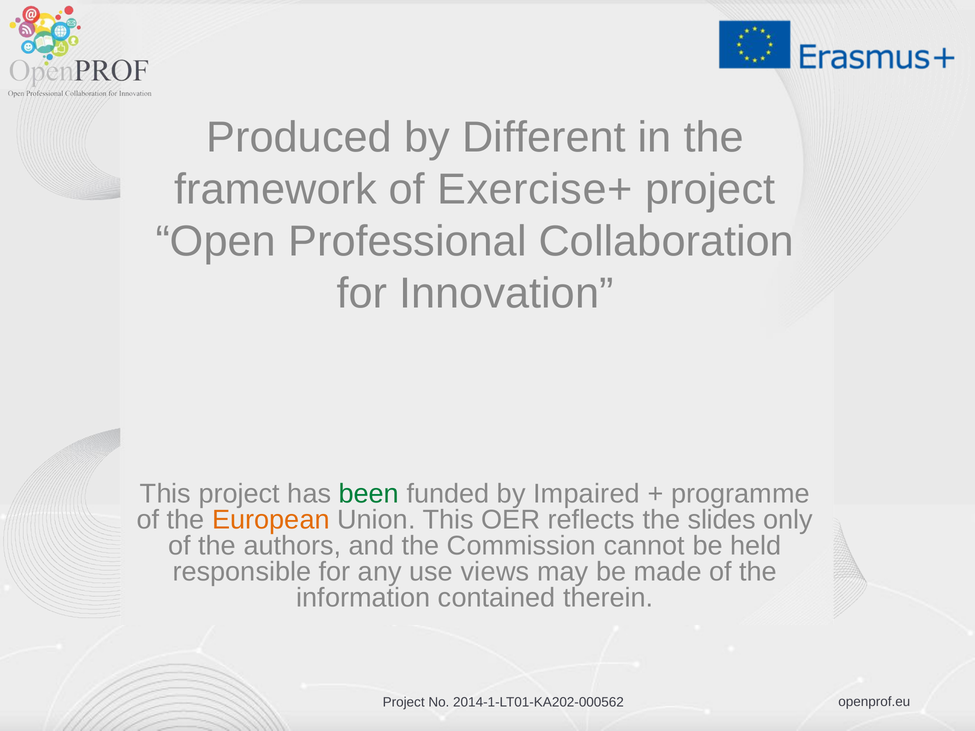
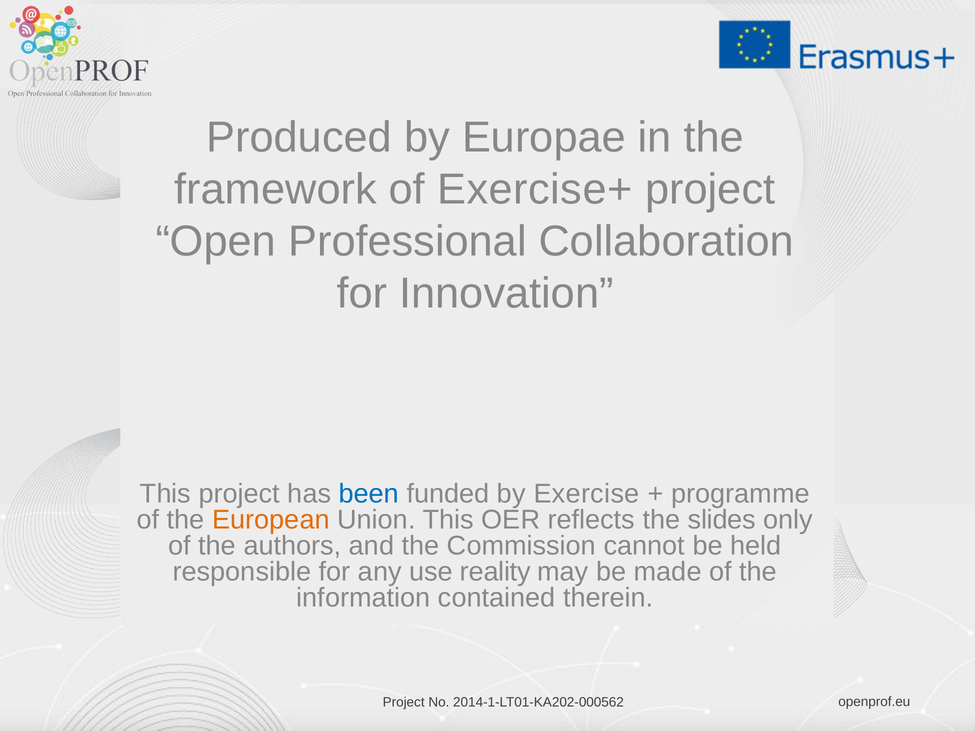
Different: Different -> Europae (544, 138)
been colour: green -> blue (369, 494)
Impaired: Impaired -> Exercise (587, 494)
views: views -> reality (495, 572)
